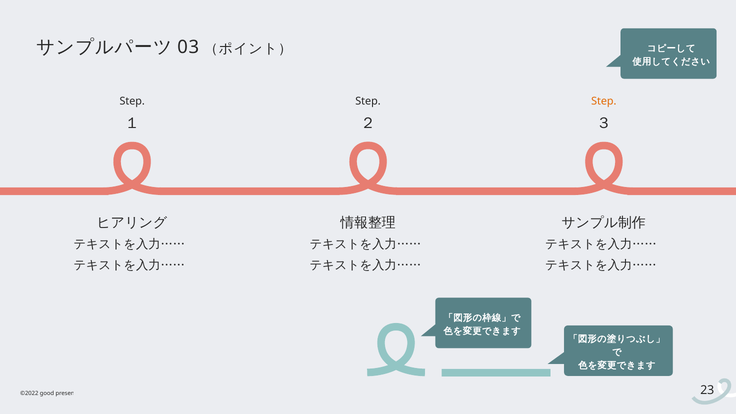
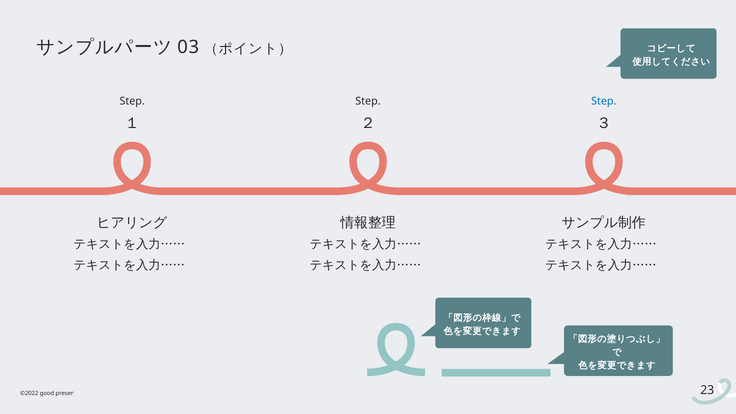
Step colour: orange -> blue (604, 101)
